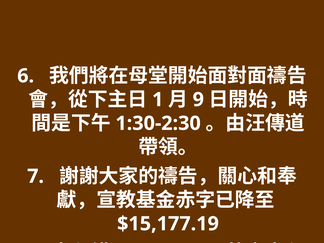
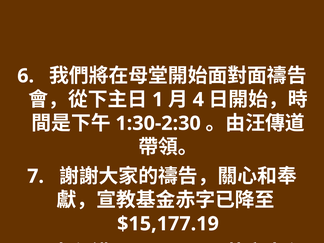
9: 9 -> 4 (198, 100)
